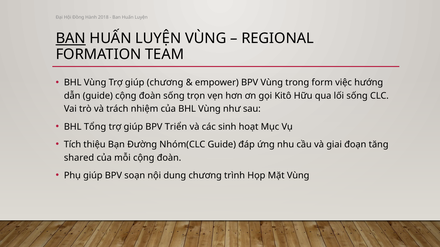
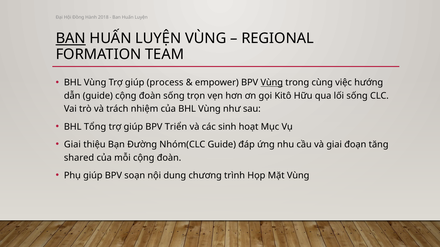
giúp chương: chương -> process (165, 83)
Vùng underline: none -> present (272, 83)
form: form -> cùng (322, 83)
Tích: Tích -> Giai (72, 145)
